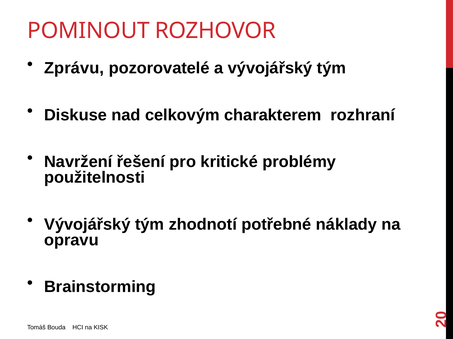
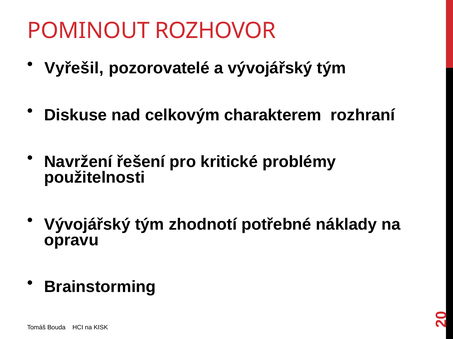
Zprávu: Zprávu -> Vyřešil (74, 68)
